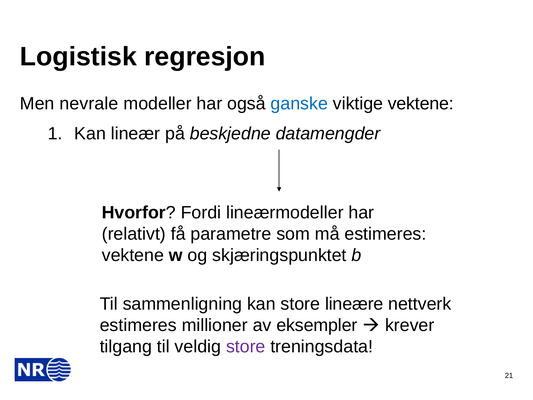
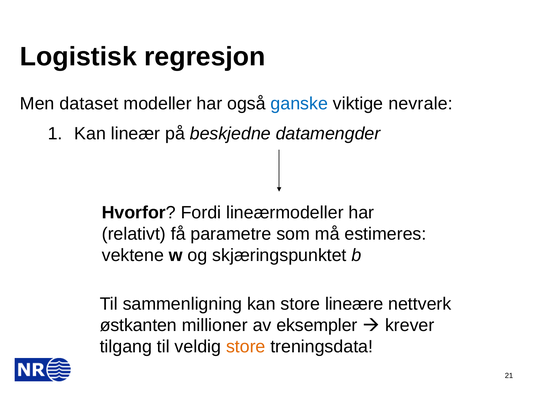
nevrale: nevrale -> dataset (89, 103)
viktige vektene: vektene -> nevrale (421, 103)
estimeres: estimeres -> østkanten (138, 325)
store colour: purple -> orange (246, 346)
